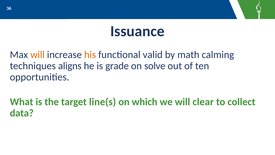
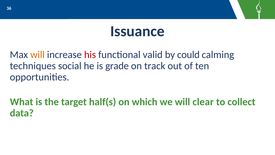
his colour: orange -> red (90, 55)
math: math -> could (188, 55)
aligns: aligns -> social (70, 66)
solve: solve -> track (155, 66)
line(s: line(s -> half(s (103, 102)
